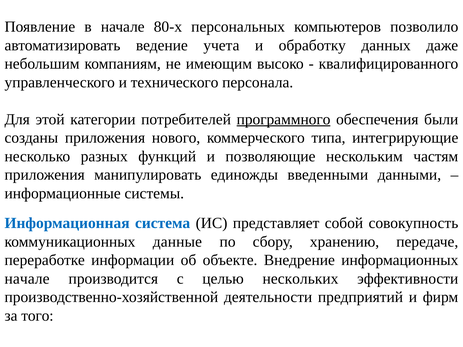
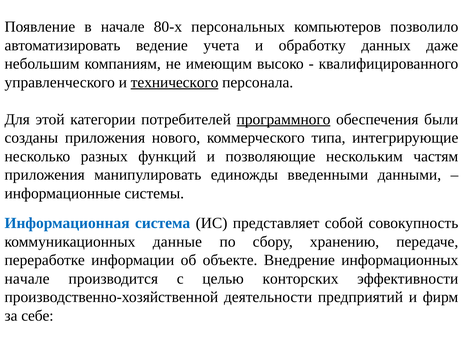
технического underline: none -> present (175, 82)
нескольких: нескольких -> конторских (301, 279)
того: того -> себе (37, 316)
